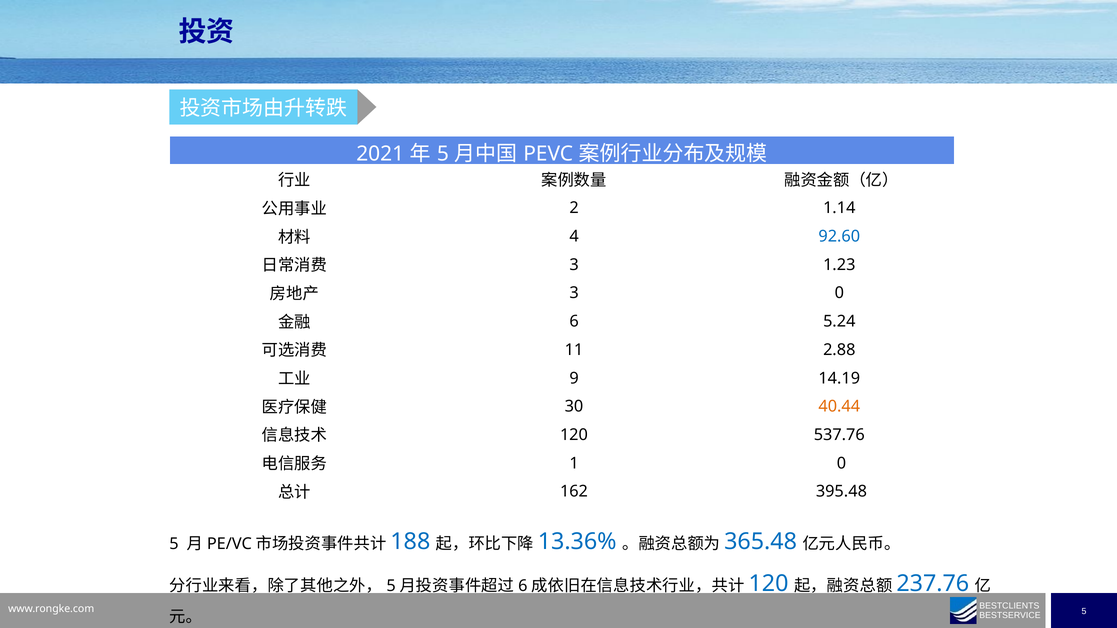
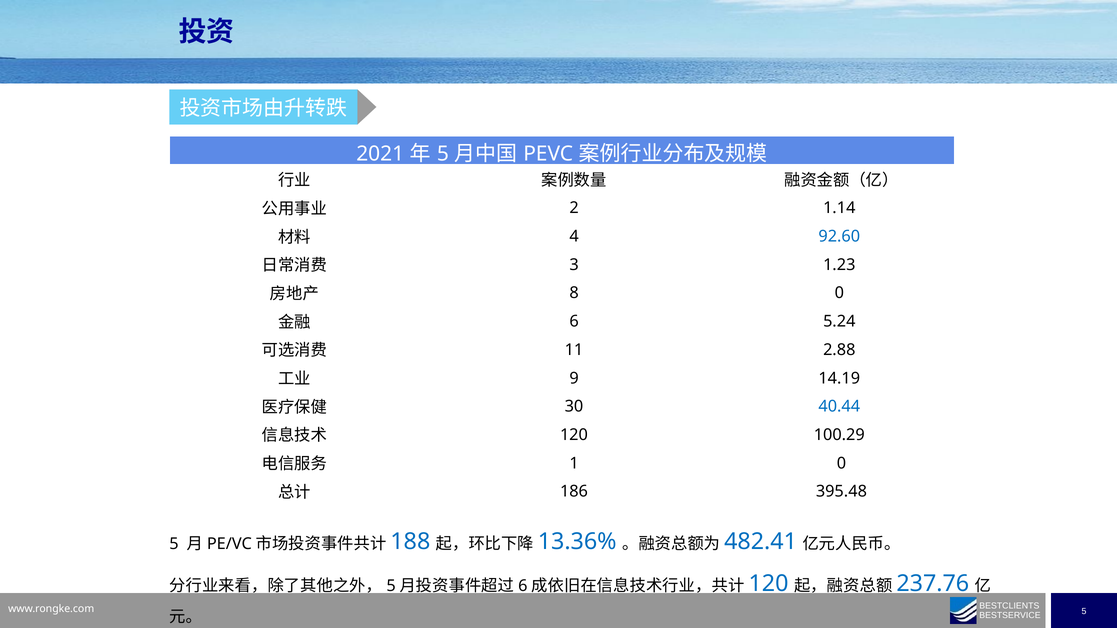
3: 3 -> 8 (574, 293)
40.44 colour: orange -> blue (839, 407)
537.76: 537.76 -> 100.29 (839, 435)
162: 162 -> 186 (574, 492)
365.48: 365.48 -> 482.41 (761, 542)
